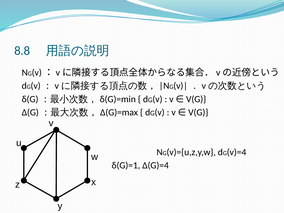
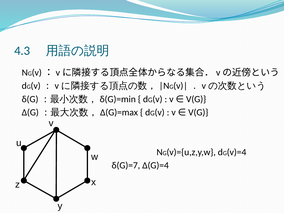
8.8: 8.8 -> 4.3 (22, 51)
δ(G)=1: δ(G)=1 -> δ(G)=7 (126, 165)
